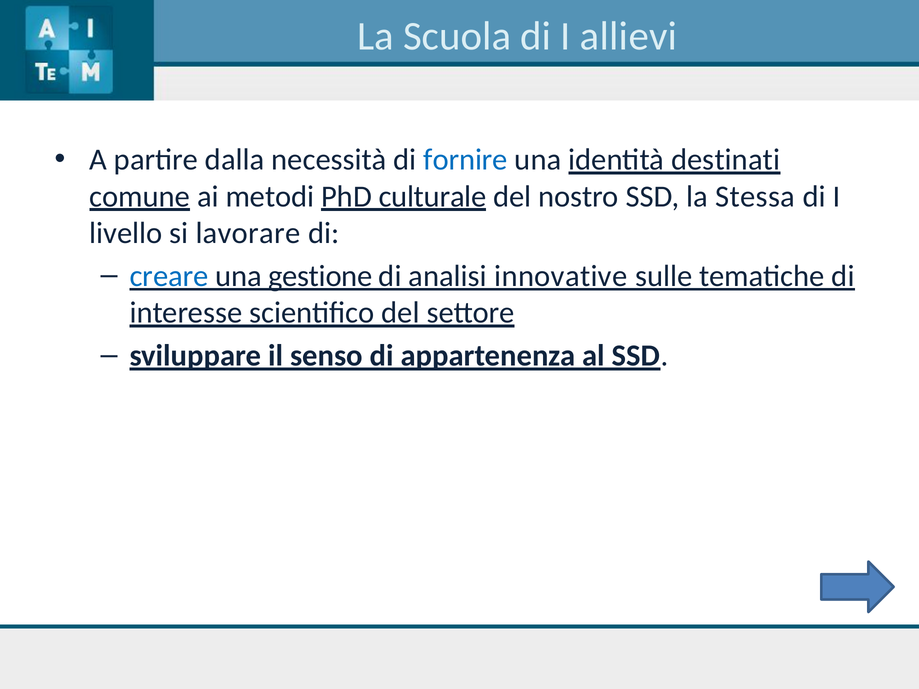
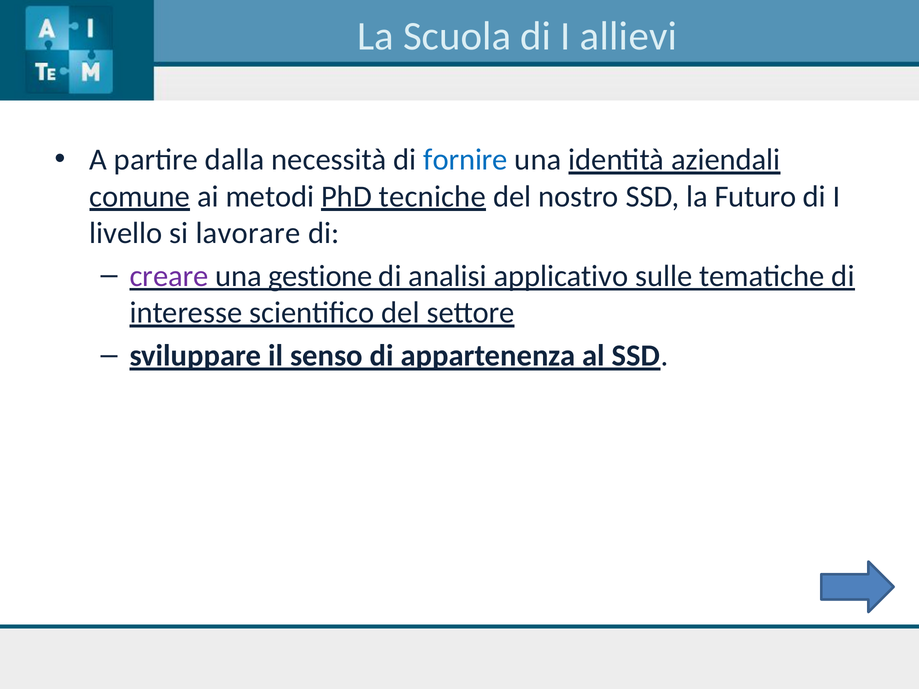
destinati: destinati -> aziendali (726, 160)
culturale: culturale -> tecniche (432, 197)
Stessa: Stessa -> Futuro (756, 197)
creare colour: blue -> purple (169, 276)
innovative: innovative -> applicativo (561, 276)
